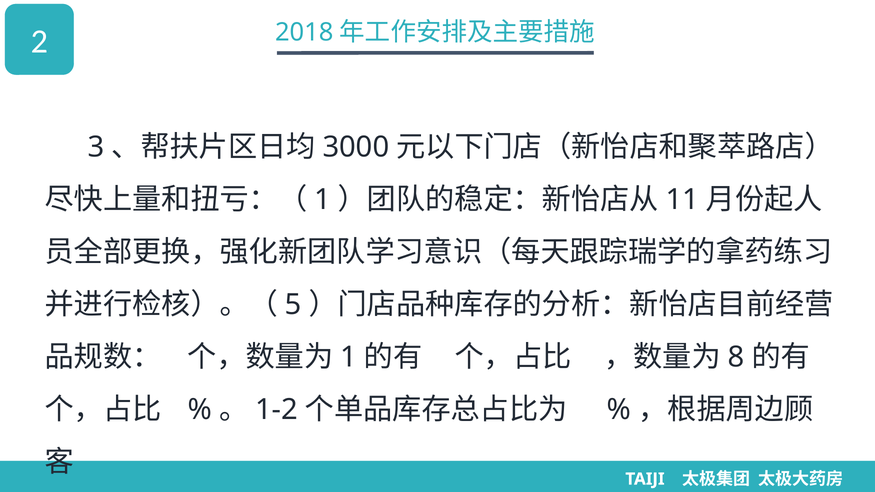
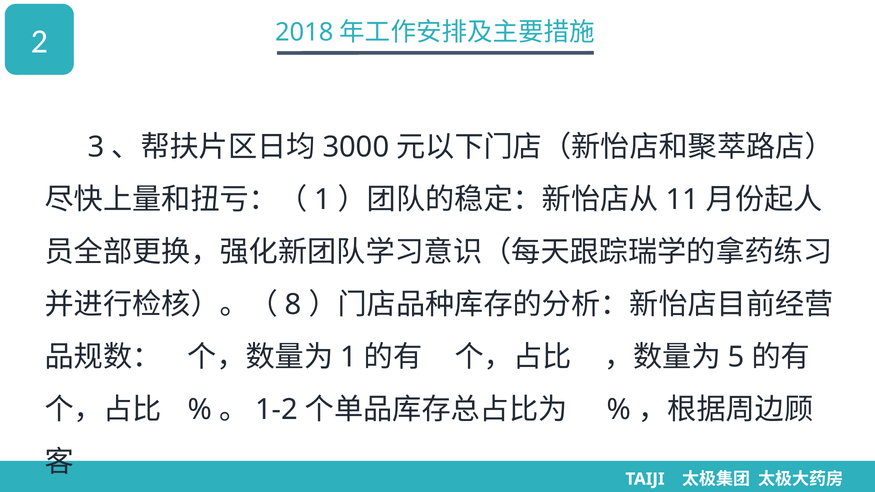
5: 5 -> 8 (293, 305)
8: 8 -> 5 (736, 357)
